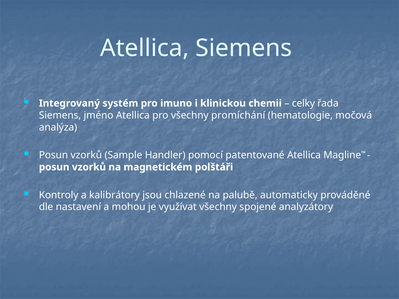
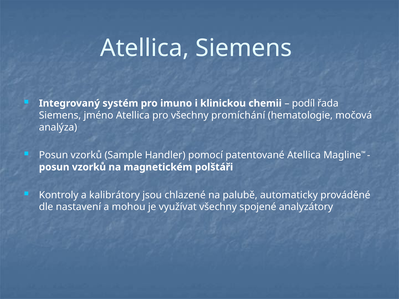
celky: celky -> podíl (303, 103)
